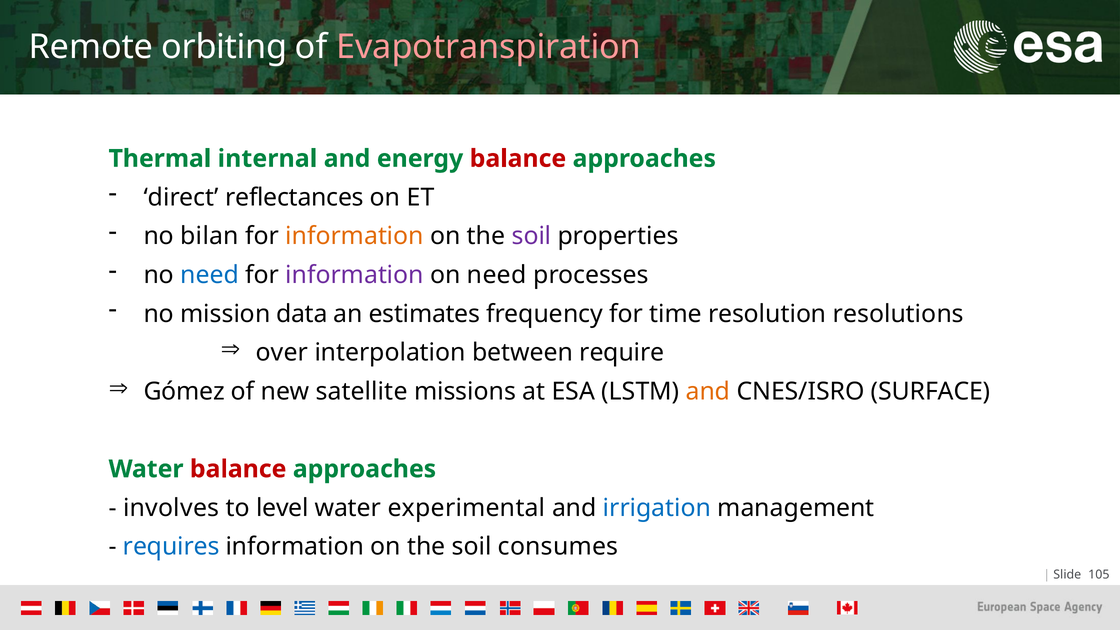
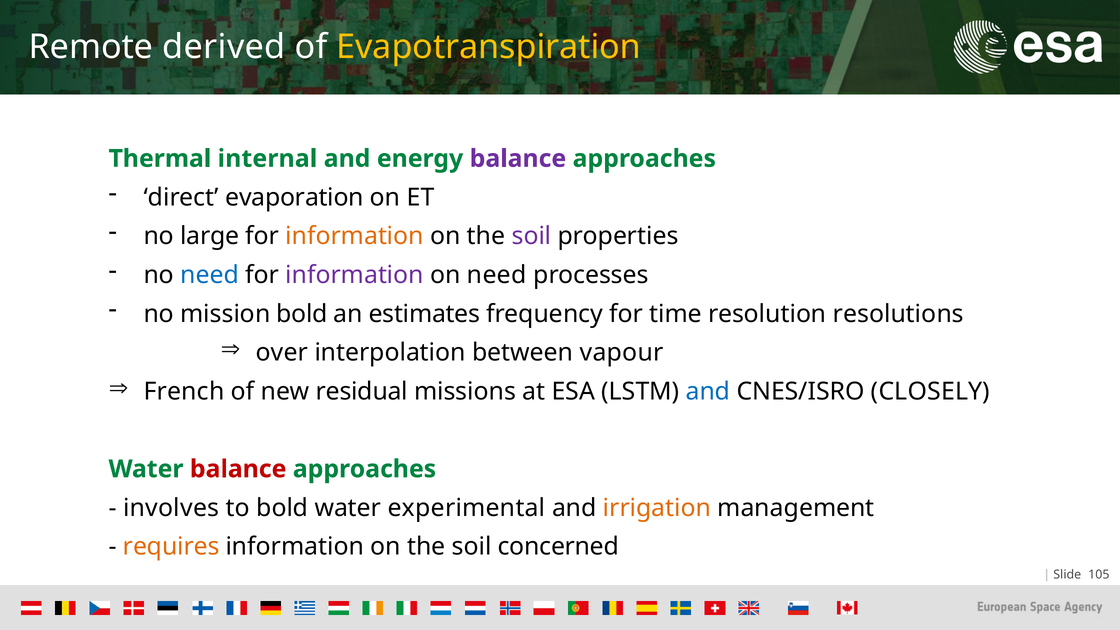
orbiting: orbiting -> derived (224, 47)
Evapotranspiration colour: pink -> yellow (489, 47)
balance colour: red -> purple (518, 159)
reflectances: reflectances -> evaporation (295, 197)
bilan: bilan -> large (210, 236)
mission data: data -> bold (302, 314)
require: require -> vapour (622, 353)
Gómez: Gómez -> French (184, 391)
satellite: satellite -> residual (362, 391)
and colour: orange -> blue (708, 391)
SURFACE: SURFACE -> CLOSELY (930, 391)
to level: level -> bold (282, 508)
irrigation colour: blue -> orange (657, 508)
requires colour: blue -> orange (171, 547)
consumes: consumes -> concerned (558, 547)
